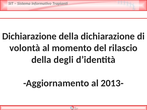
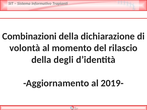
Dichiarazione: Dichiarazione -> Combinazioni (29, 36)
2013-: 2013- -> 2019- (112, 83)
